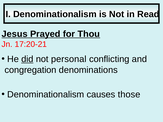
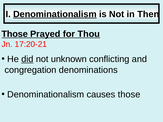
Denominationalism underline: none -> present (55, 14)
Read: Read -> Then (148, 14)
Jesus: Jesus -> Those (15, 34)
personal: personal -> unknown (69, 59)
